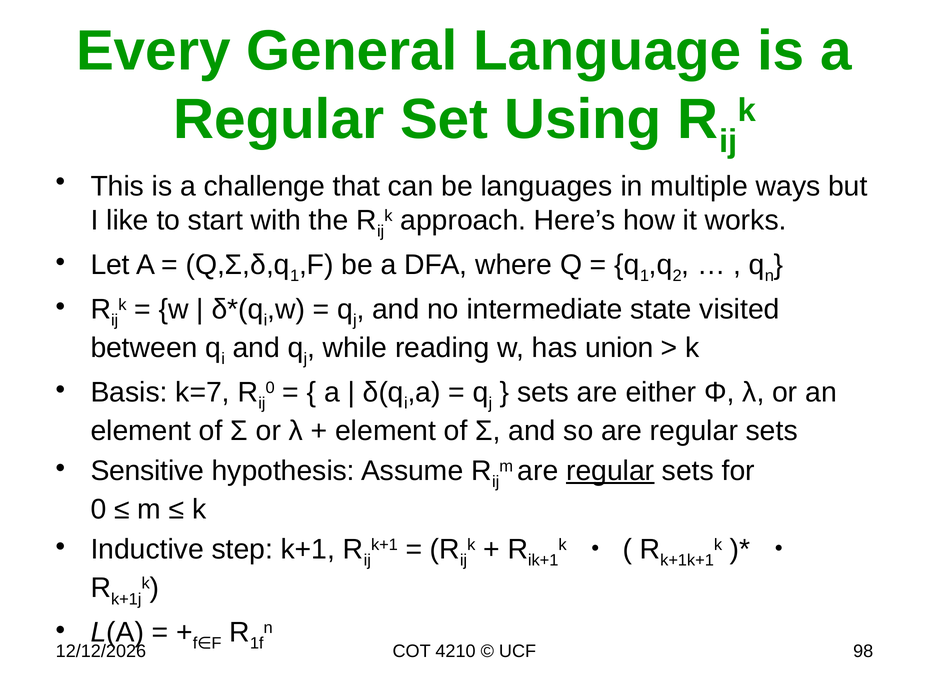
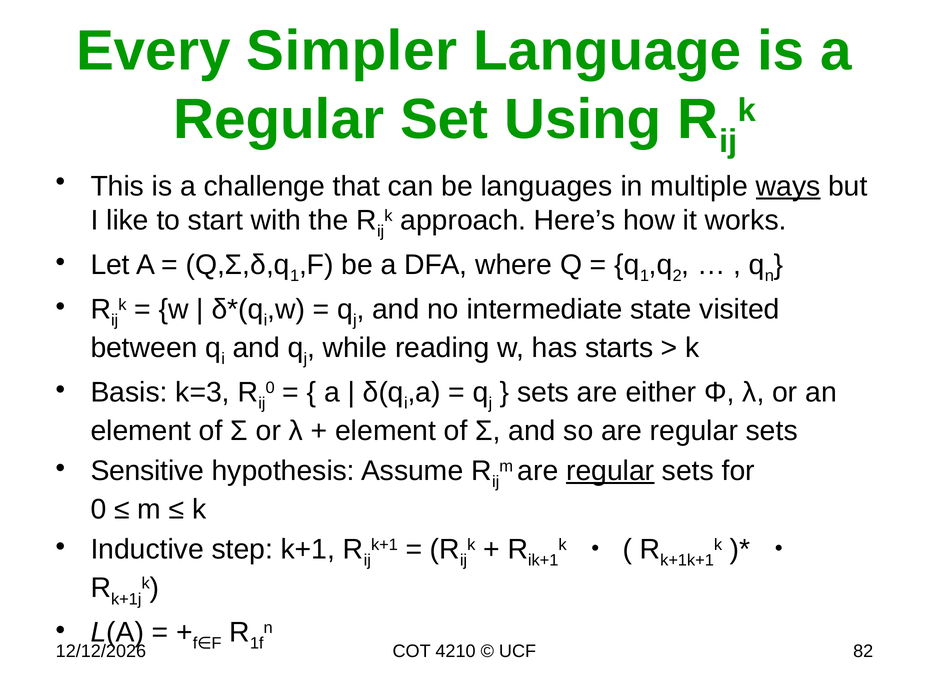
General: General -> Simpler (352, 51)
ways underline: none -> present (788, 186)
union: union -> starts (619, 348)
k=7: k=7 -> k=3 (203, 392)
98: 98 -> 82 (863, 651)
